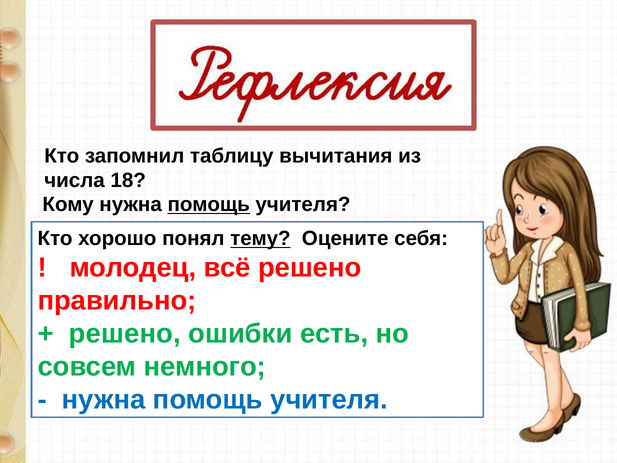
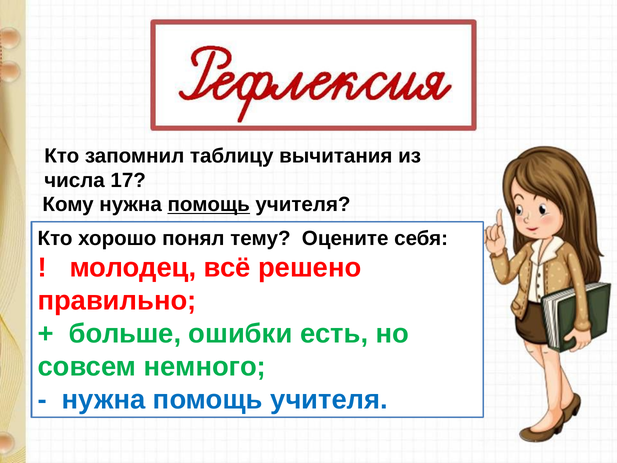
18: 18 -> 17 (128, 181)
тему underline: present -> none (260, 238)
решено: решено -> больше (125, 334)
